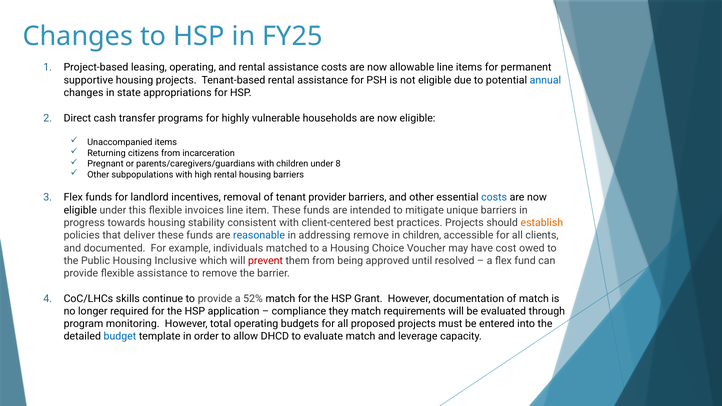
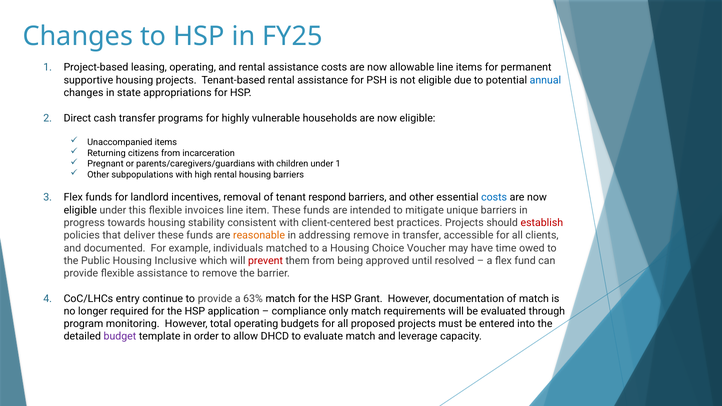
under 8: 8 -> 1 (338, 164)
provider: provider -> respond (327, 198)
establish colour: orange -> red (542, 223)
reasonable colour: blue -> orange (259, 235)
in children: children -> transfer (422, 235)
cost: cost -> time (506, 248)
skills: skills -> entry (128, 299)
52%: 52% -> 63% (253, 299)
they: they -> only (339, 311)
budget colour: blue -> purple (120, 337)
